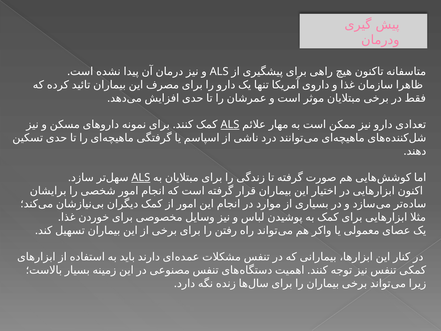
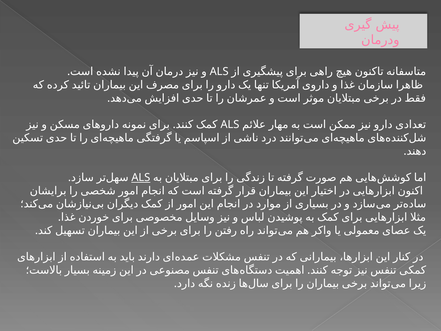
ALS underline: present -> none (230, 124)
